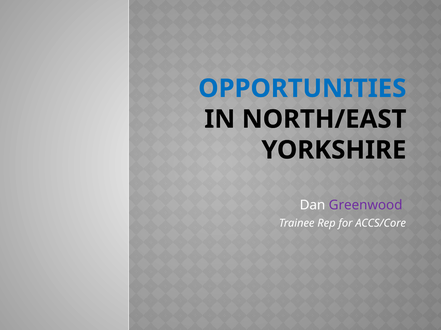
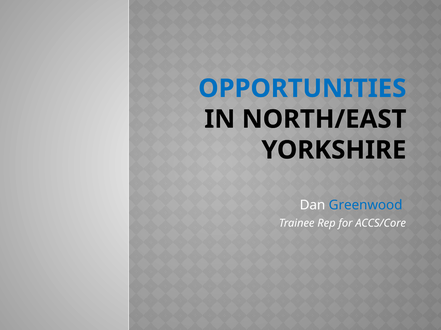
Greenwood colour: purple -> blue (366, 206)
